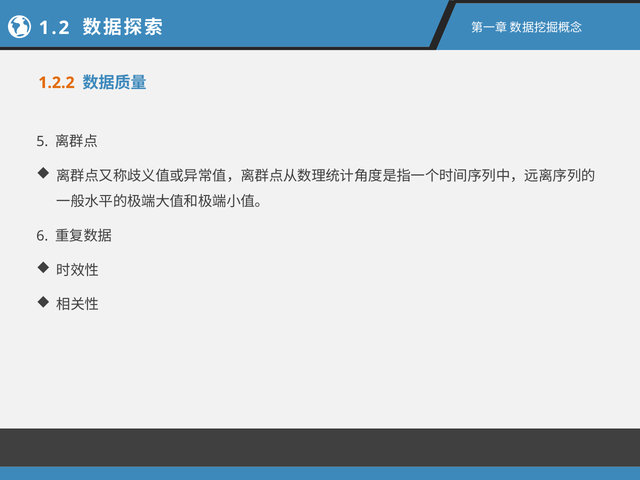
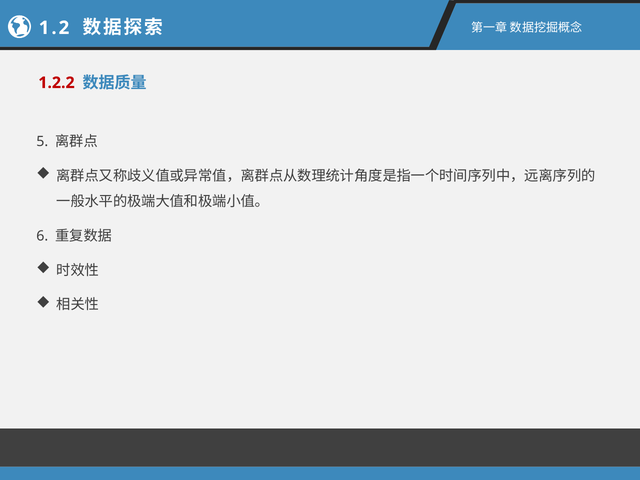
1.2.2 colour: orange -> red (56, 83)
